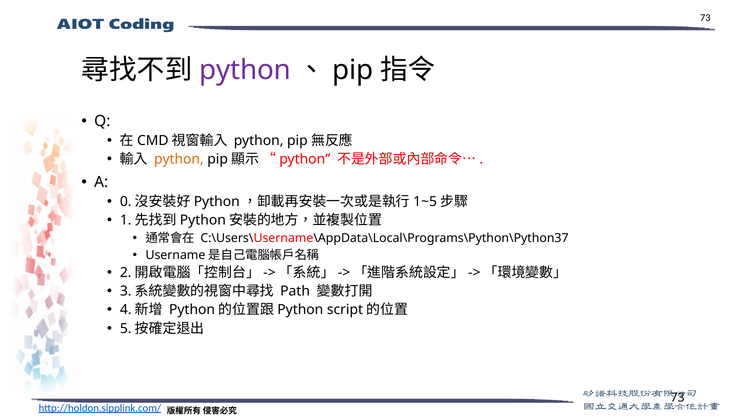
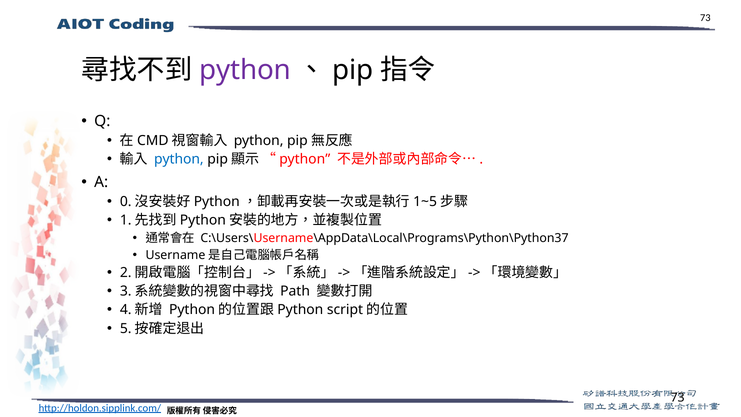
python colour: orange -> blue (179, 159)
